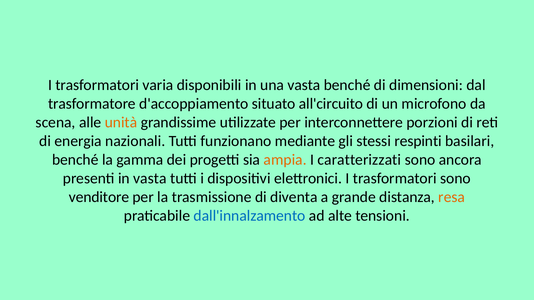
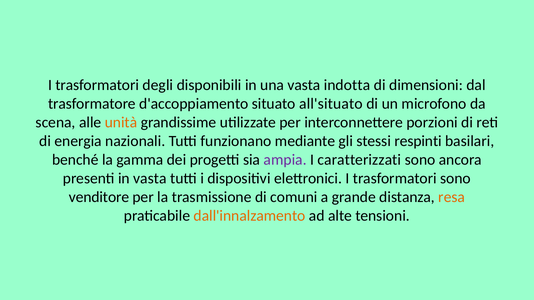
varia: varia -> degli (158, 85)
vasta benché: benché -> indotta (347, 85)
all'circuito: all'circuito -> all'situato (331, 104)
ampia colour: orange -> purple (285, 160)
diventa: diventa -> comuni (294, 197)
dall'innalzamento colour: blue -> orange (250, 216)
